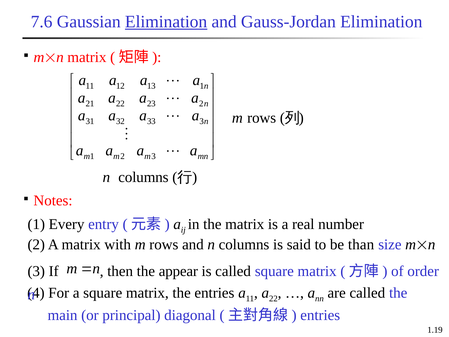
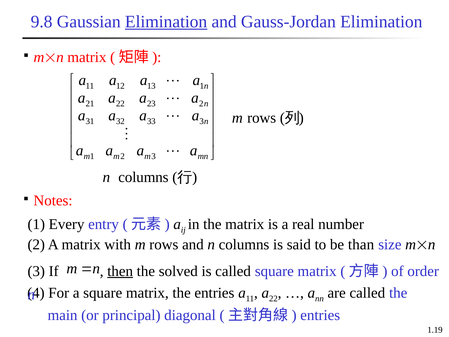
7.6: 7.6 -> 9.8 (42, 22)
then underline: none -> present (120, 271)
appear: appear -> solved (178, 271)
